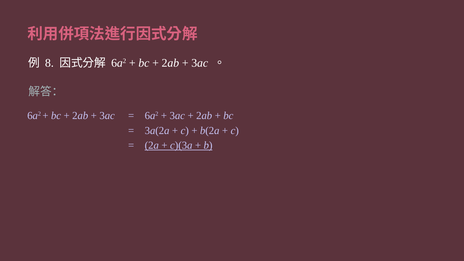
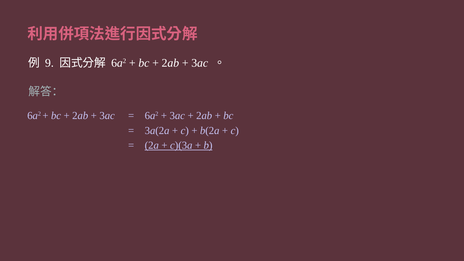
8: 8 -> 9 (49, 63)
